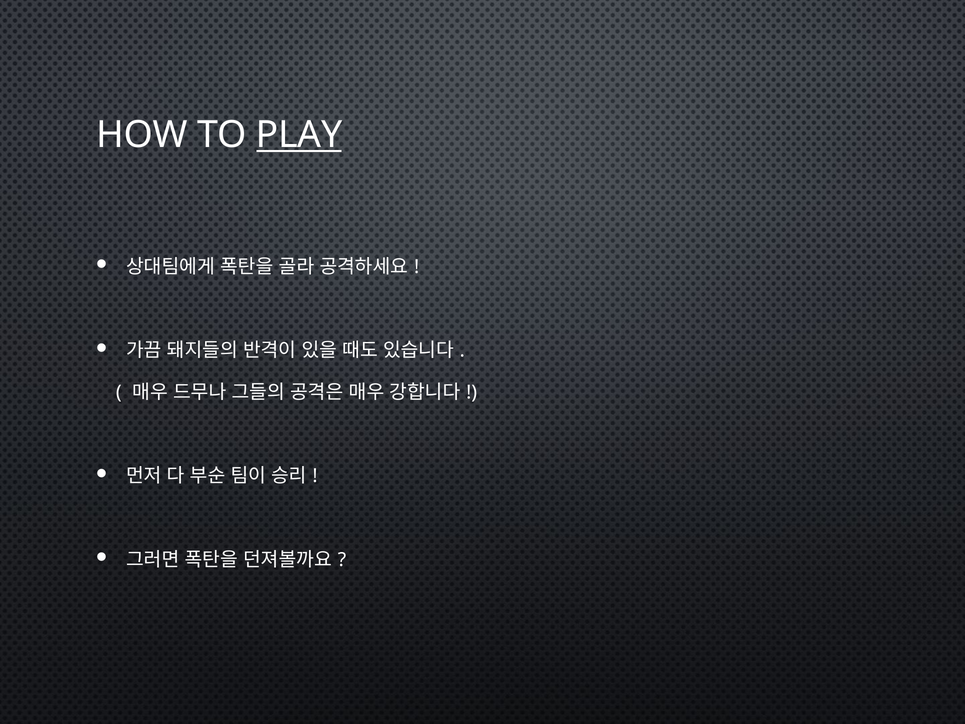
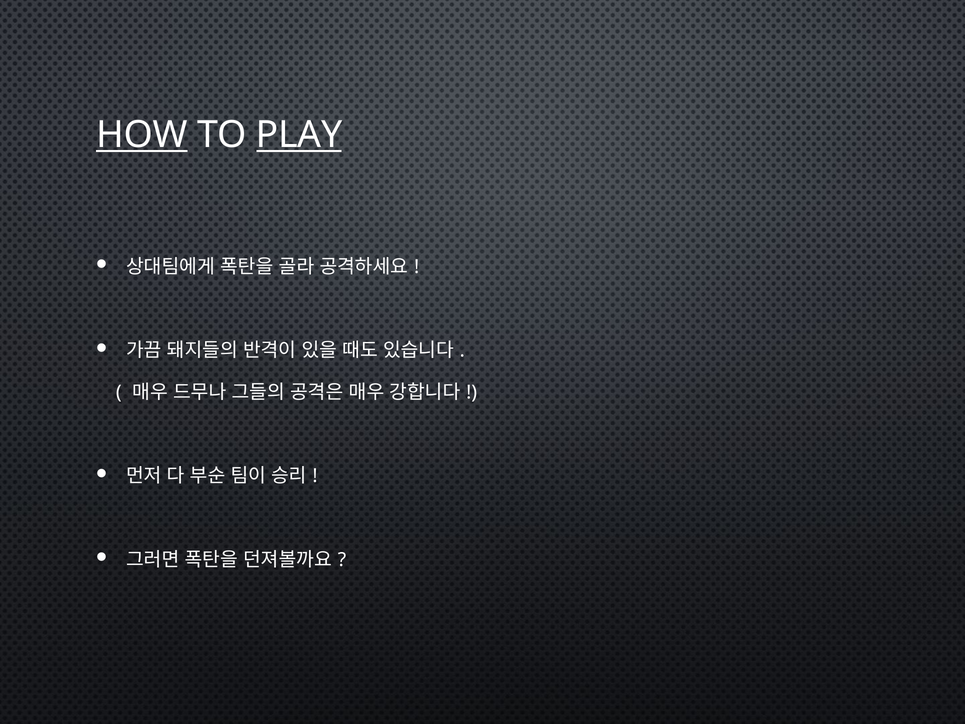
HOW underline: none -> present (142, 135)
